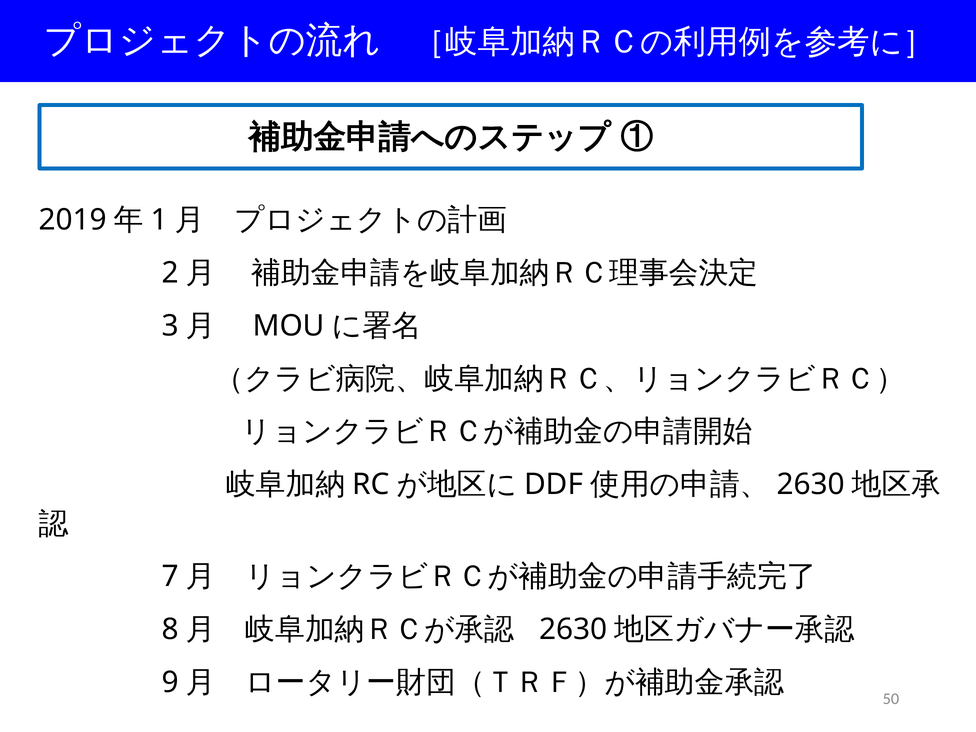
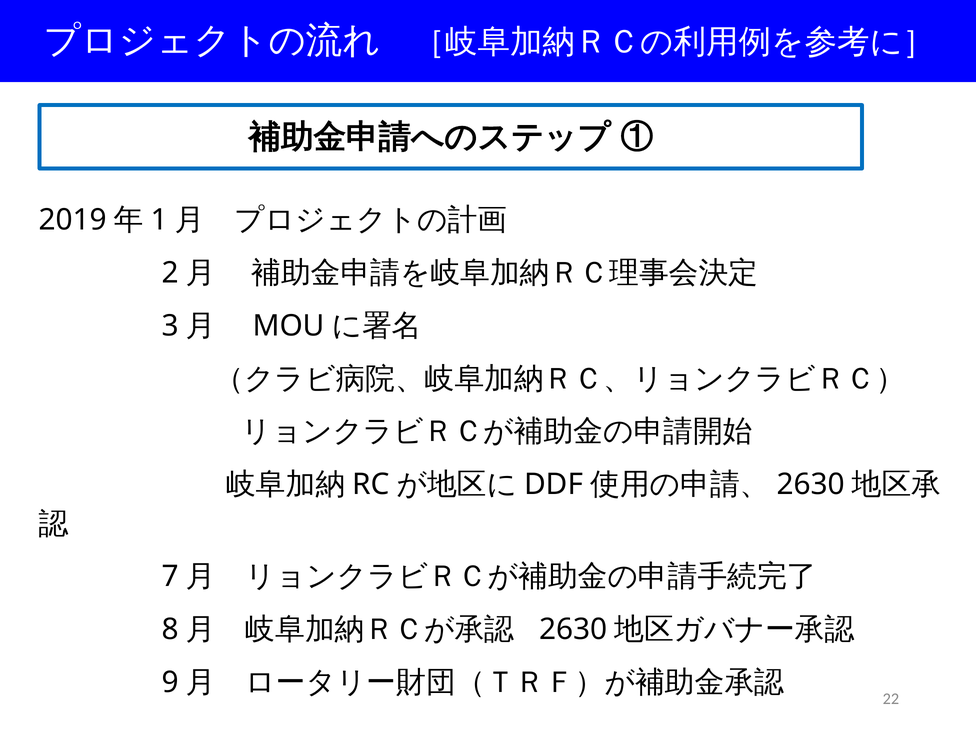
50: 50 -> 22 (891, 699)
